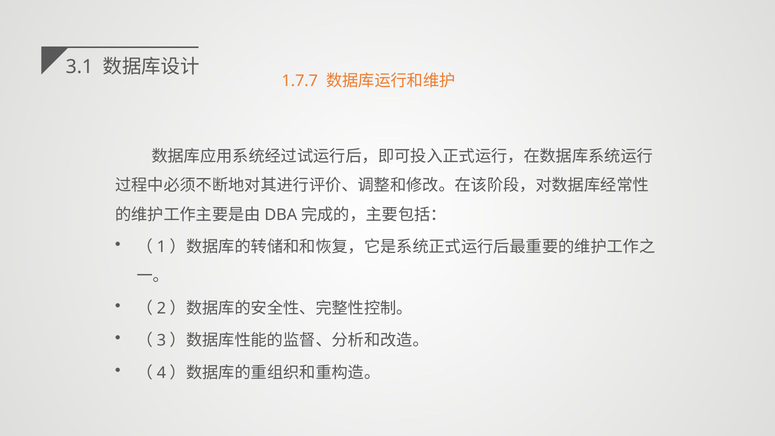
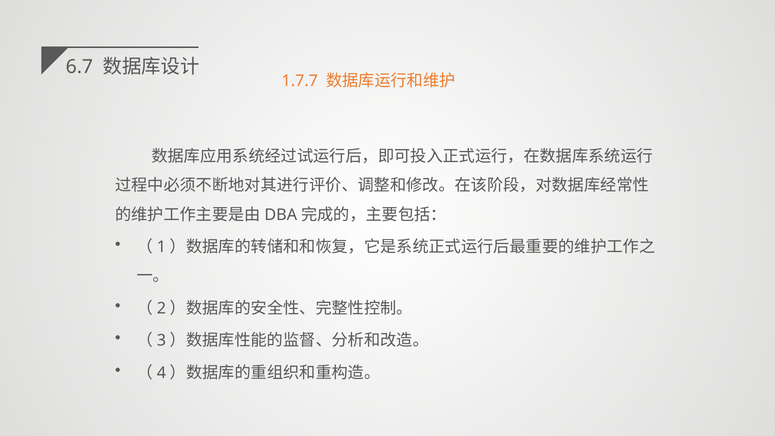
3.1: 3.1 -> 6.7 (79, 67)
